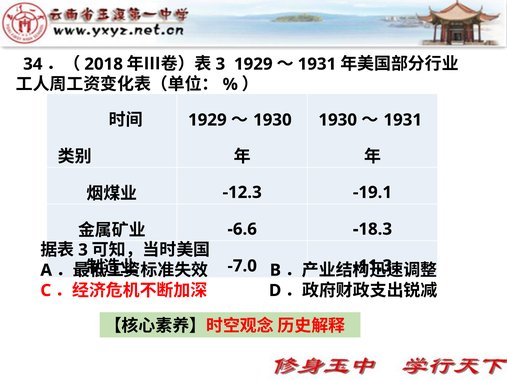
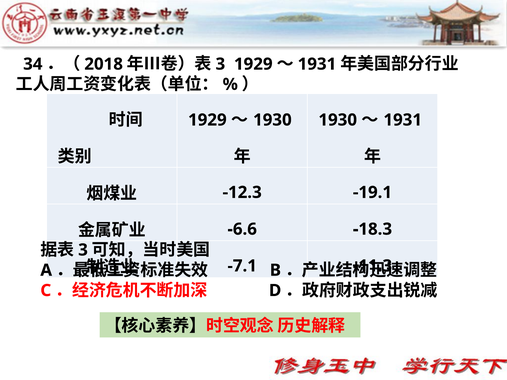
-7.0: -7.0 -> -7.1 (242, 266)
